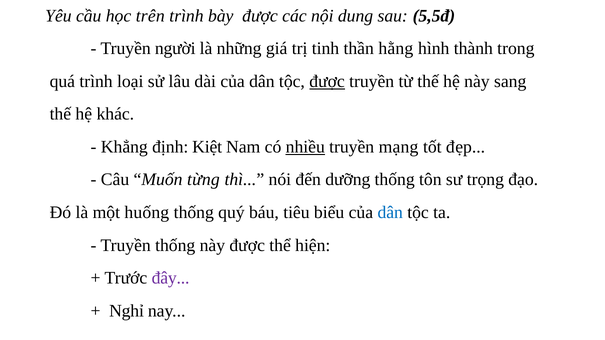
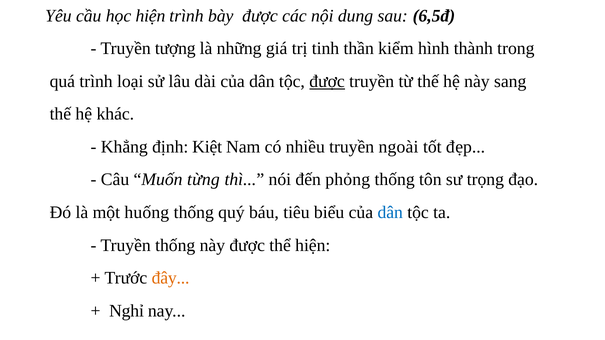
học trên: trên -> hiện (150, 16)
5,5đ: 5,5đ -> 6,5đ (434, 16)
người: người -> tượng (175, 49)
hằng: hằng -> kiểm (396, 49)
nhiều underline: present -> none (305, 147)
mạng: mạng -> ngoài (399, 147)
dưỡng: dưỡng -> phỏng (348, 180)
đây colour: purple -> orange (171, 278)
